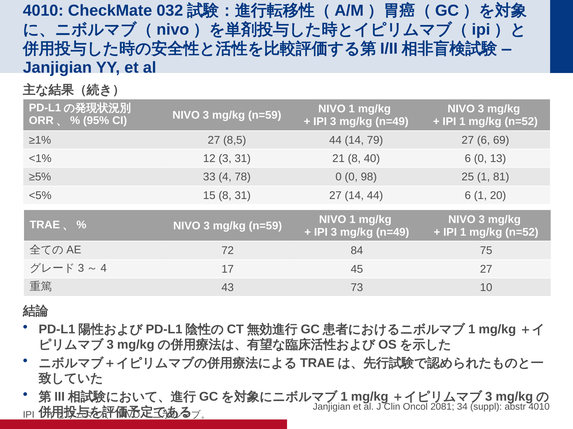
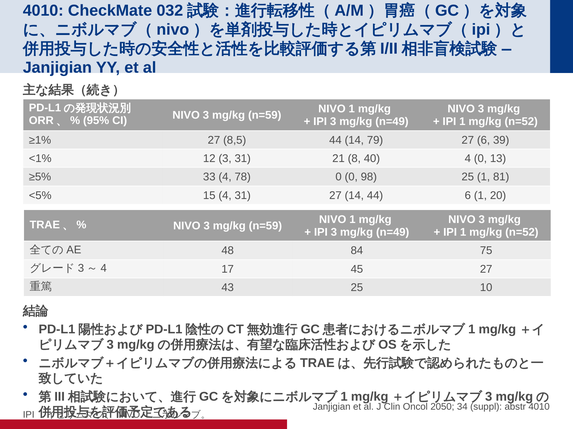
69: 69 -> 39 (501, 140)
40 6: 6 -> 4 (468, 159)
15 8: 8 -> 4 (225, 196)
72: 72 -> 48 (228, 251)
43 73: 73 -> 25 (357, 288)
2081: 2081 -> 2050 (442, 407)
